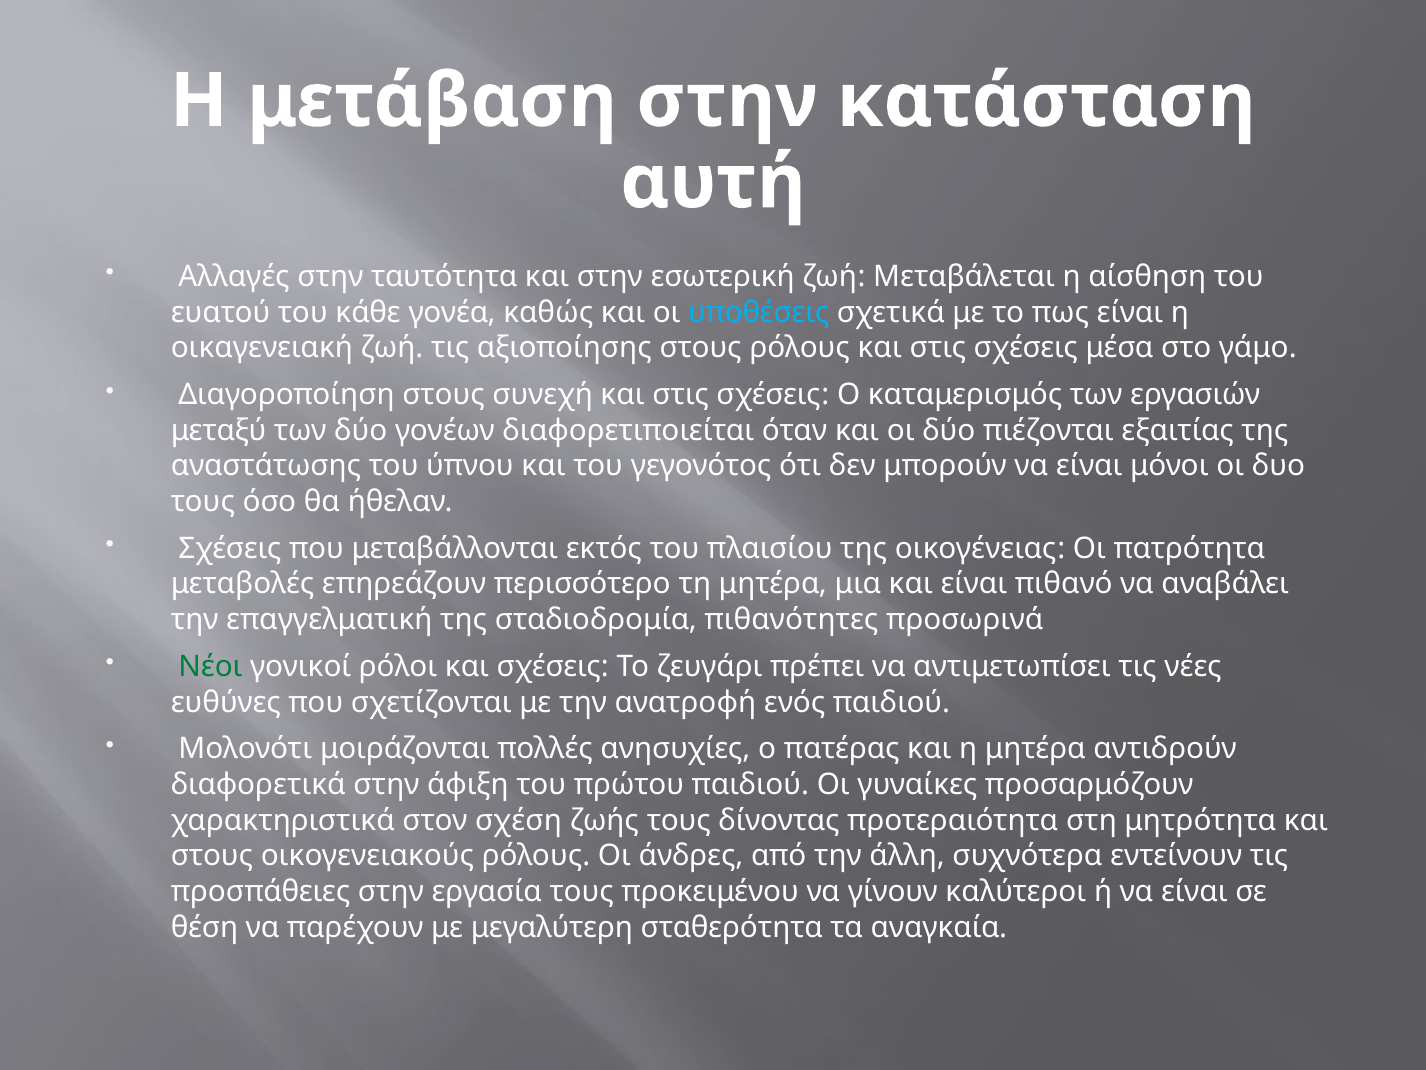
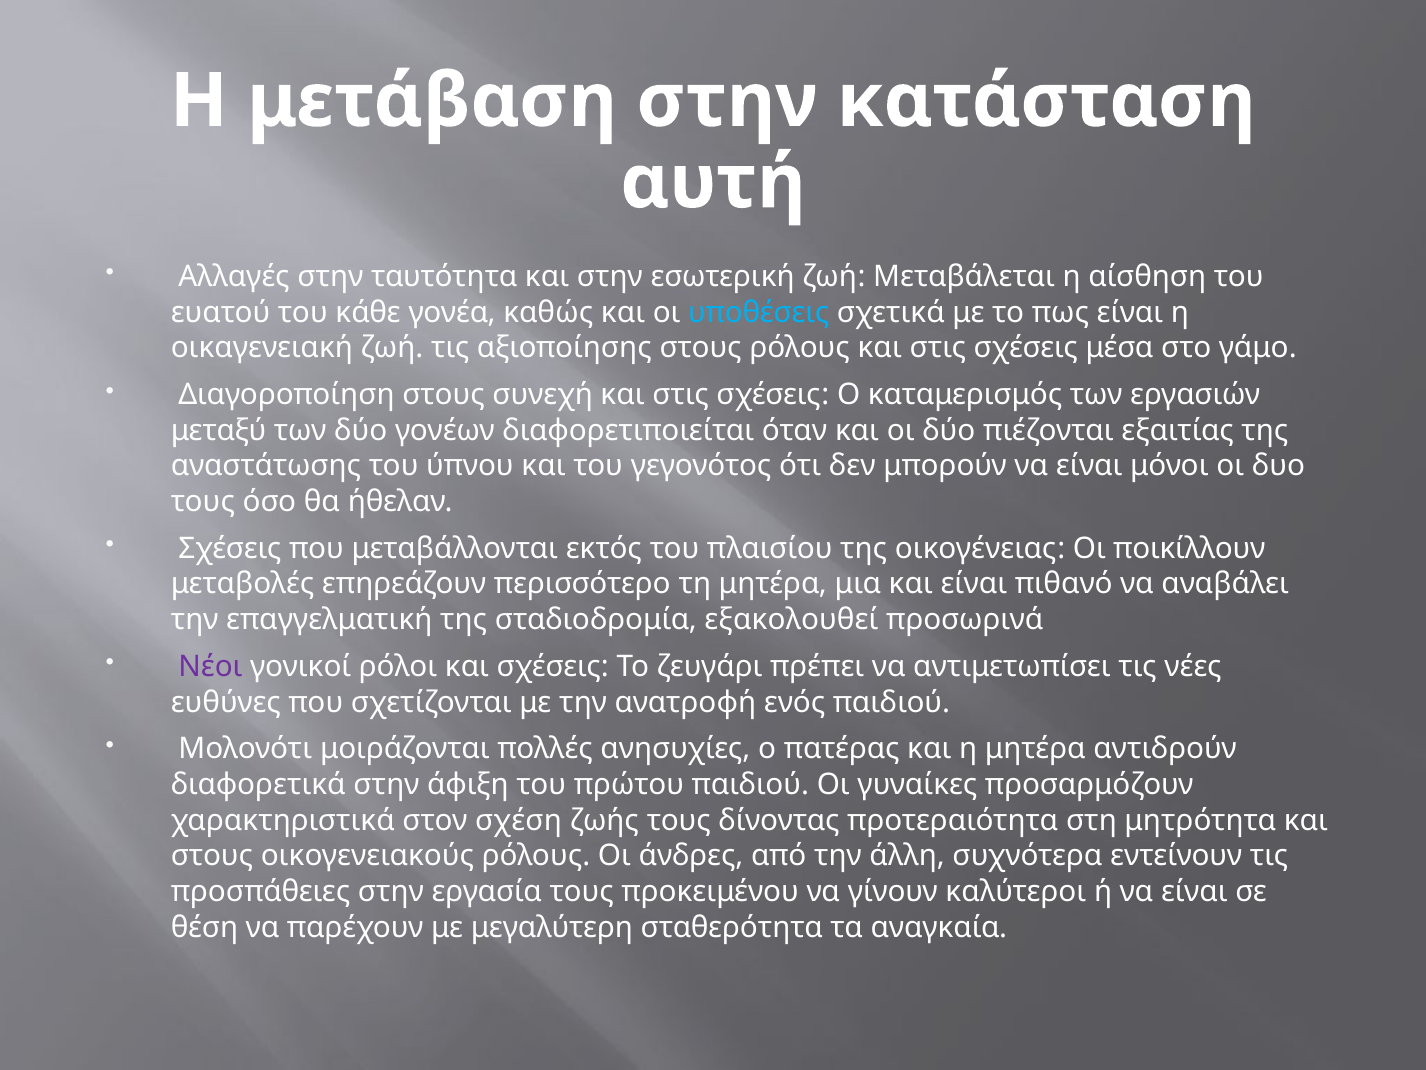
πατρότητα: πατρότητα -> ποικίλλουν (1189, 548)
πιθανότητες: πιθανότητες -> εξακολουθεί (791, 620)
Νέοι colour: green -> purple (211, 666)
